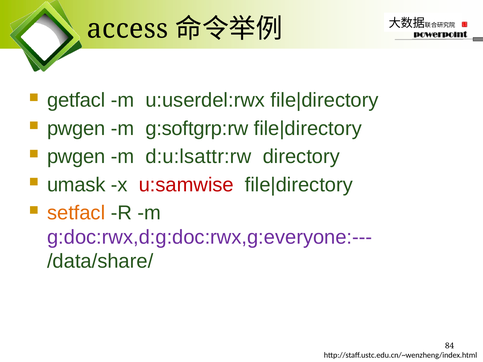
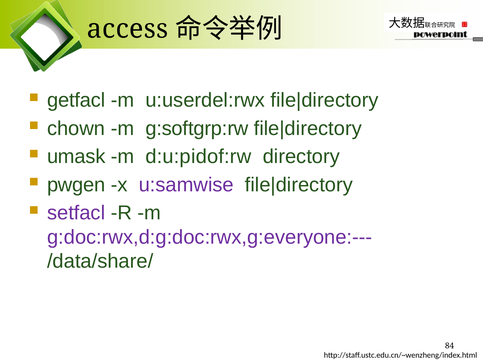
pwgen: pwgen -> chown (76, 129)
pwgen: pwgen -> umask (76, 157)
d:u:lsattr:rw: d:u:lsattr:rw -> d:u:pidof:rw (198, 157)
umask: umask -> pwgen (76, 185)
u:samwise colour: red -> purple (186, 185)
setfacl colour: orange -> purple (76, 213)
